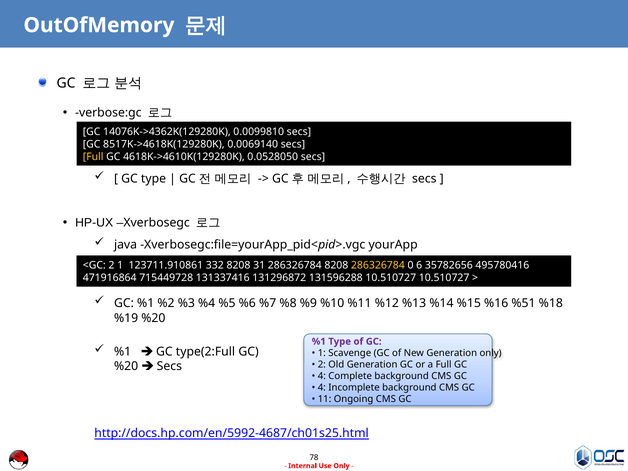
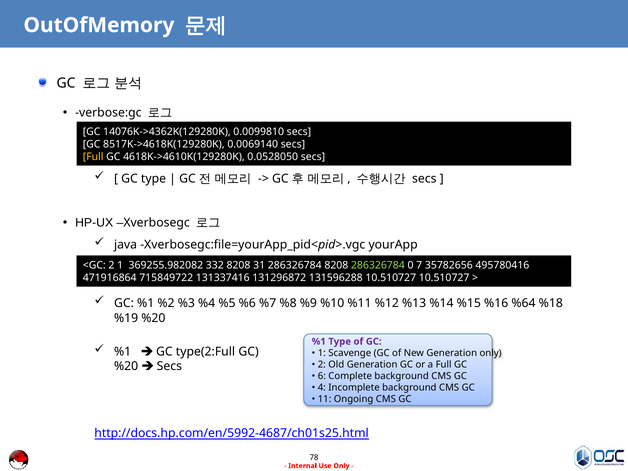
123711.910861: 123711.910861 -> 369255.982082 (166, 265)
286326784 colour: yellow -> light green (378, 265)
6: 6 -> 7 (419, 265)
715449728: 715449728 -> 715849722 (166, 278)
%51: %51 -> %64 (523, 303)
4: 4 -> 6 (322, 376)
